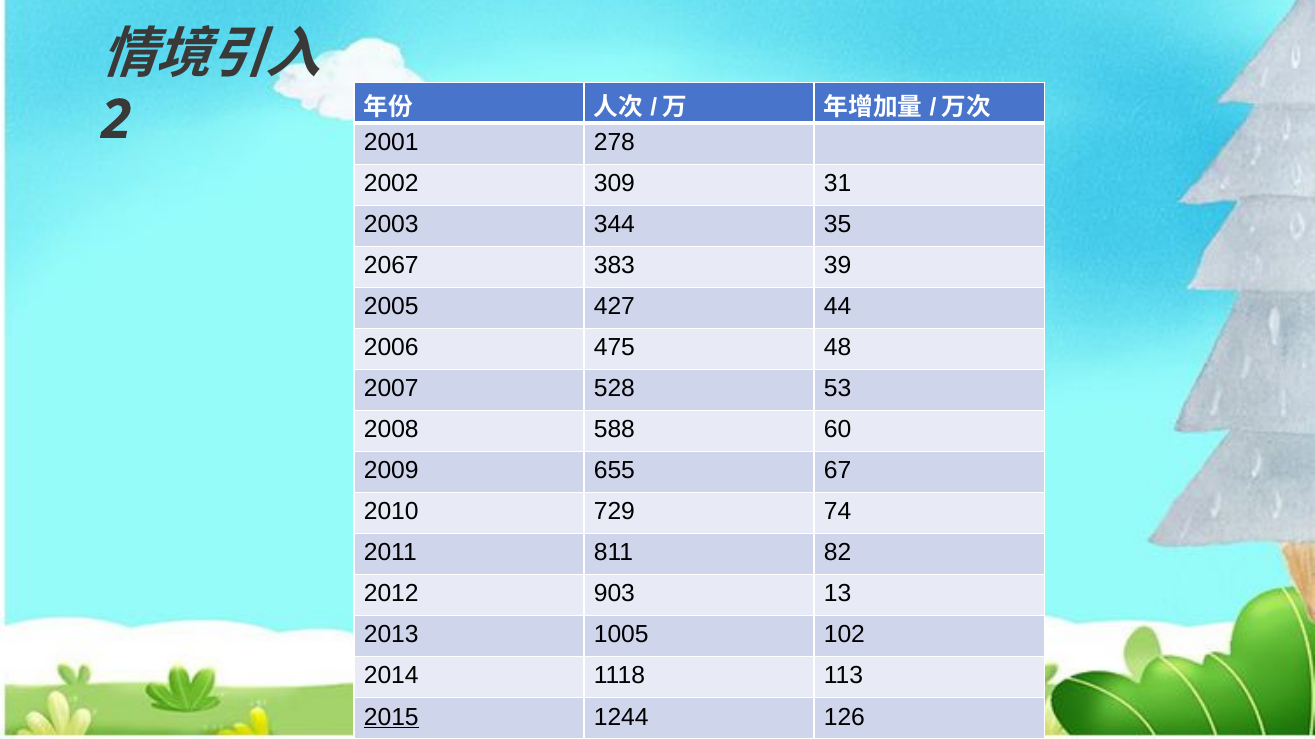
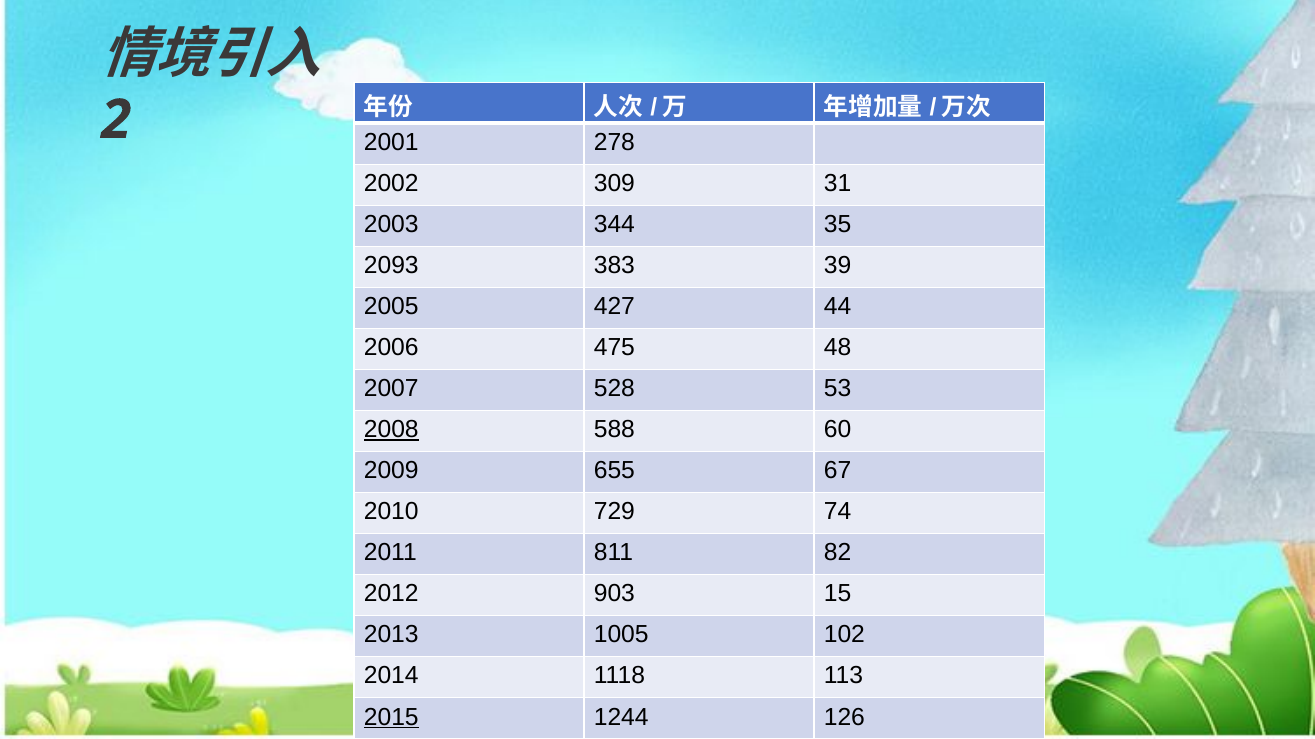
2067: 2067 -> 2093 (391, 266)
2008 underline: none -> present (391, 430)
13: 13 -> 15 (838, 594)
